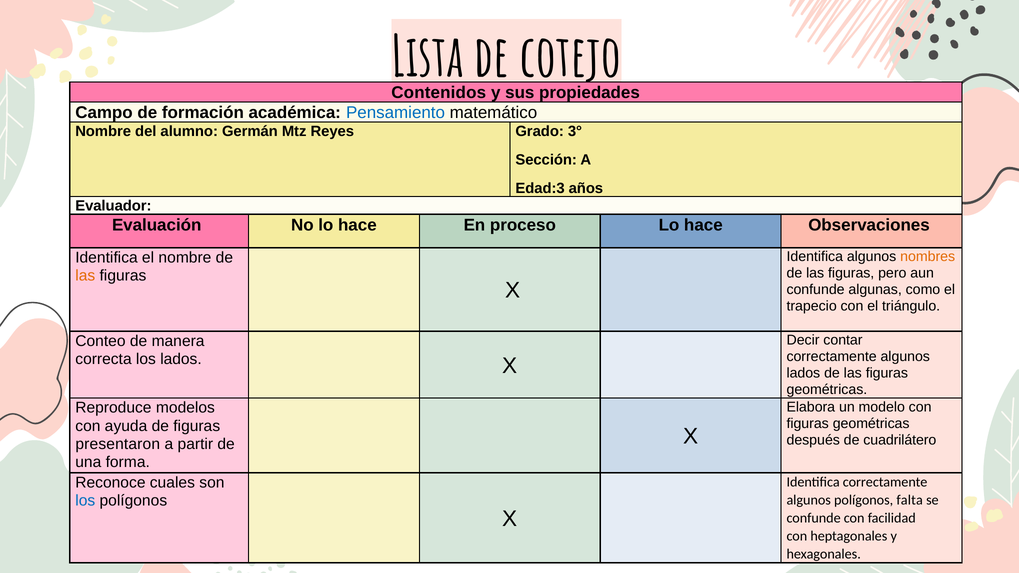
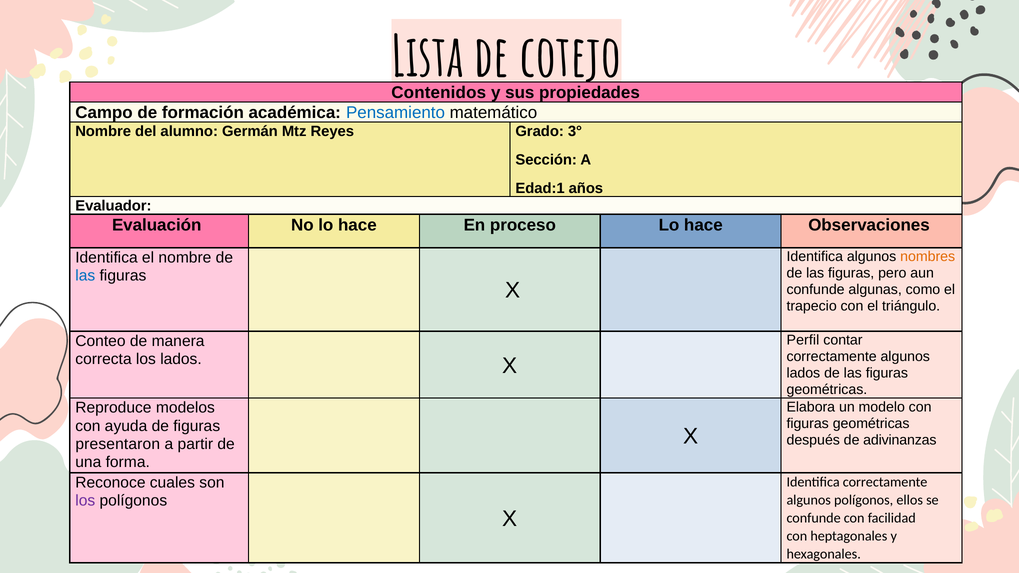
Edad:3: Edad:3 -> Edad:1 (540, 188)
las colour: orange -> blue (85, 276)
Decir: Decir -> Perfil (803, 340)
cuadrilátero: cuadrilátero -> adivinanzas (900, 440)
los colour: blue -> purple (85, 501)
falta: falta -> ellos (910, 500)
